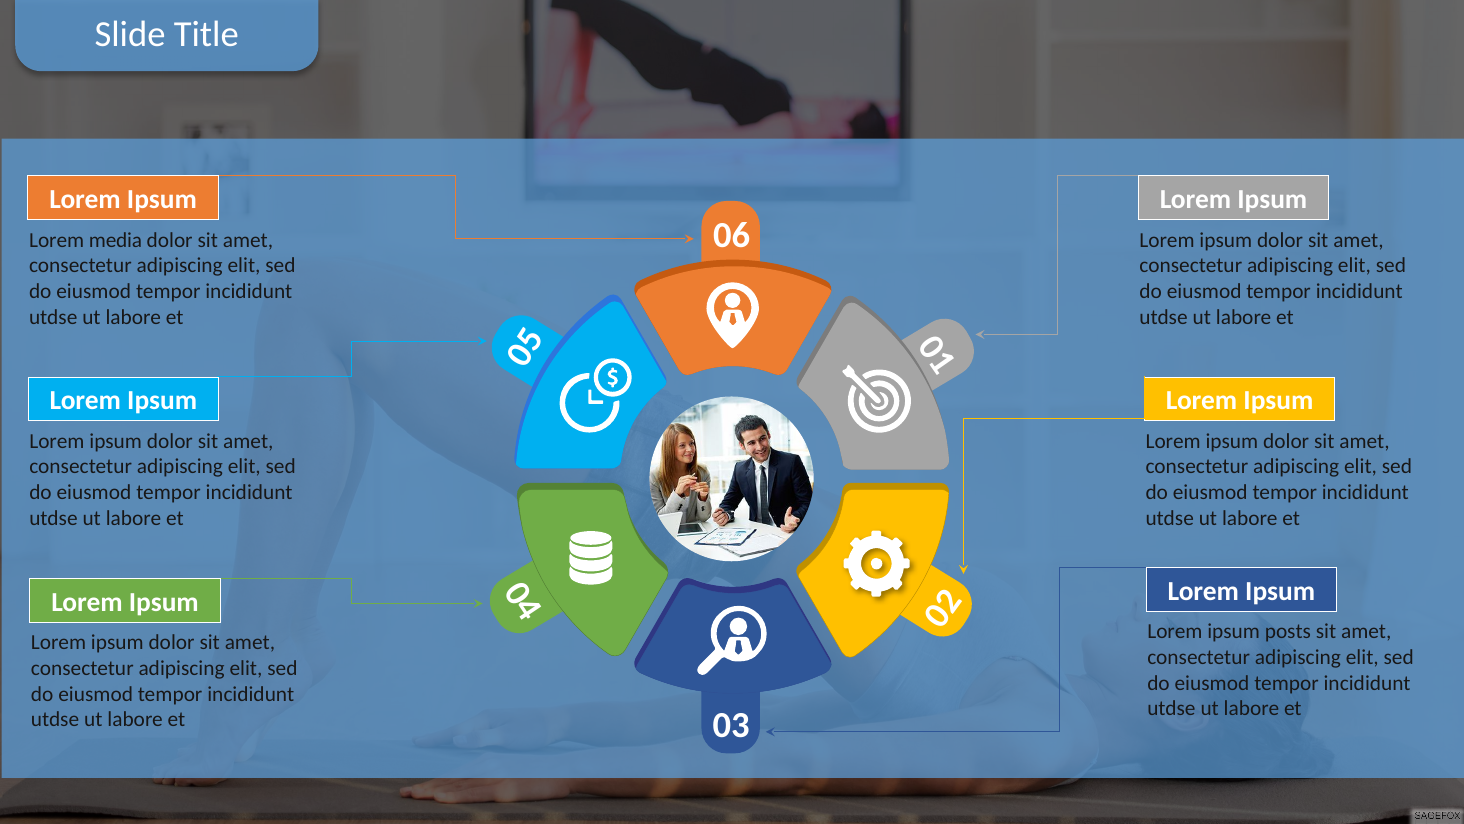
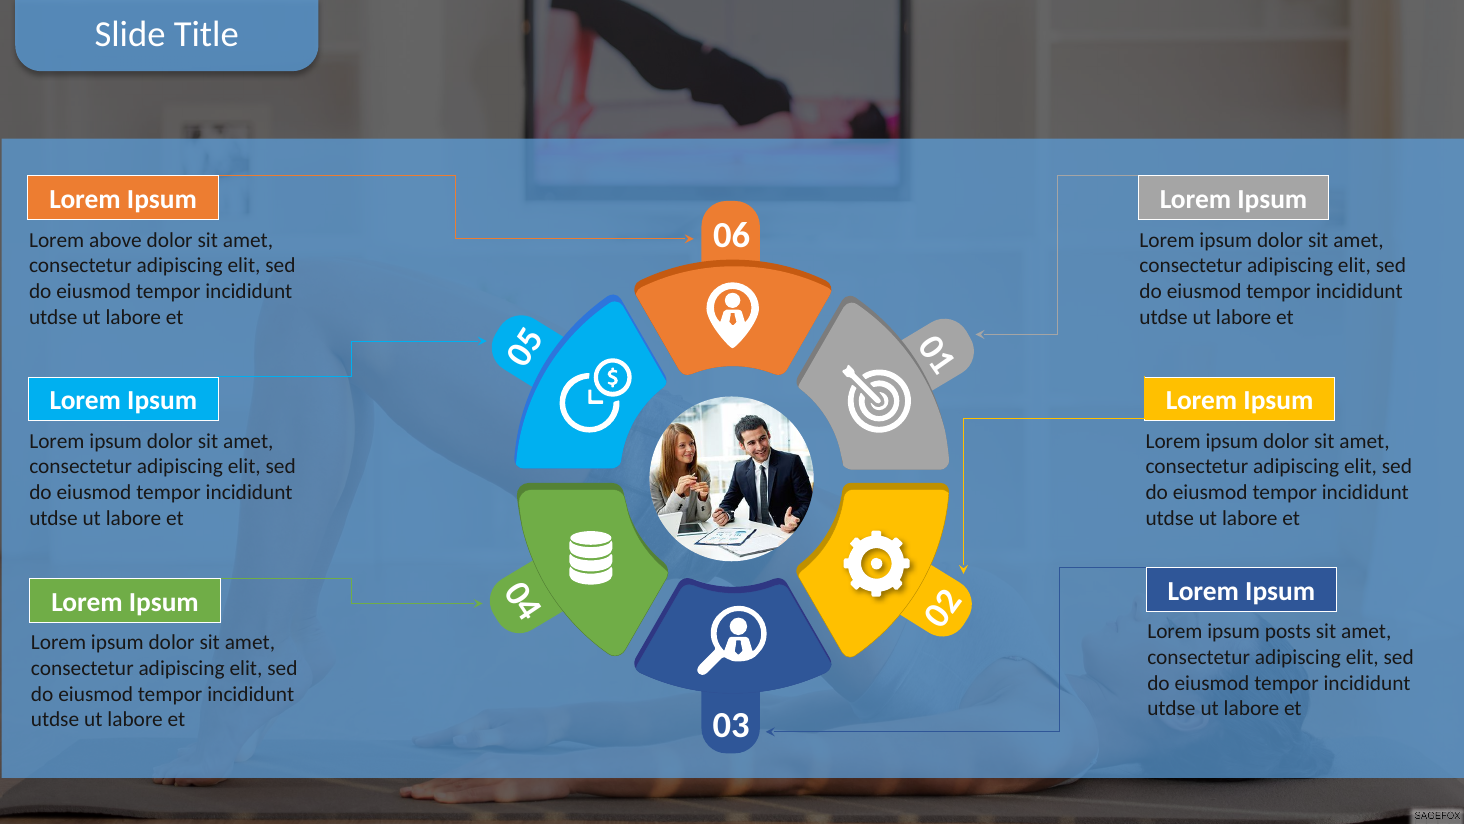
media: media -> above (115, 240)
